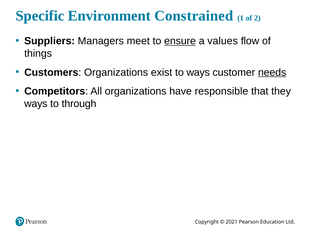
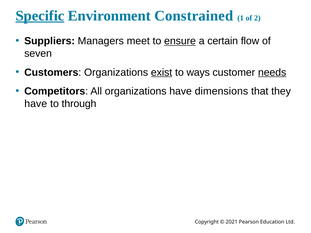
Specific underline: none -> present (40, 16)
values: values -> certain (223, 41)
things: things -> seven (38, 54)
exist underline: none -> present (162, 72)
responsible: responsible -> dimensions (221, 91)
ways: ways -> have (36, 104)
